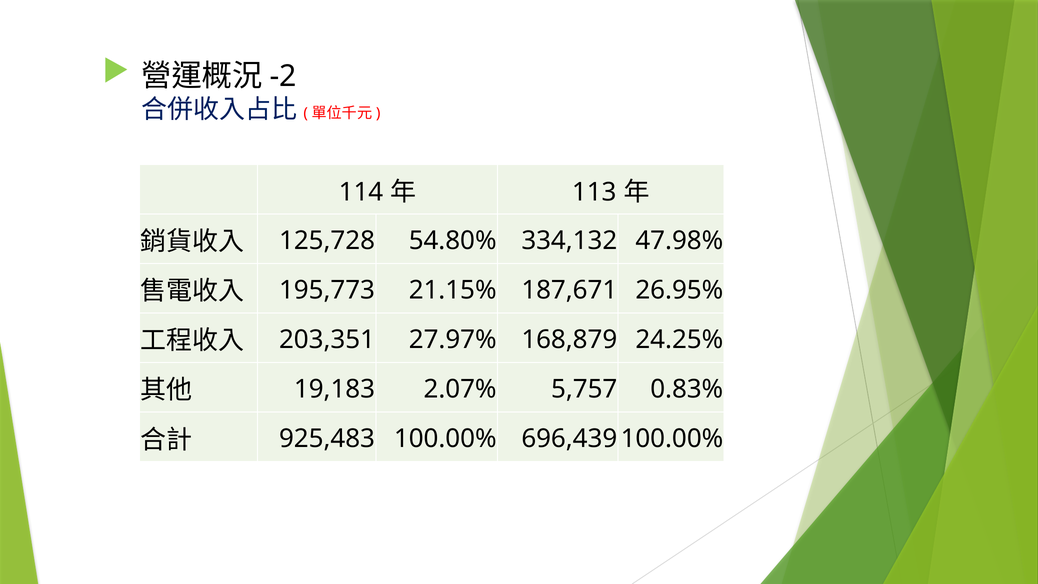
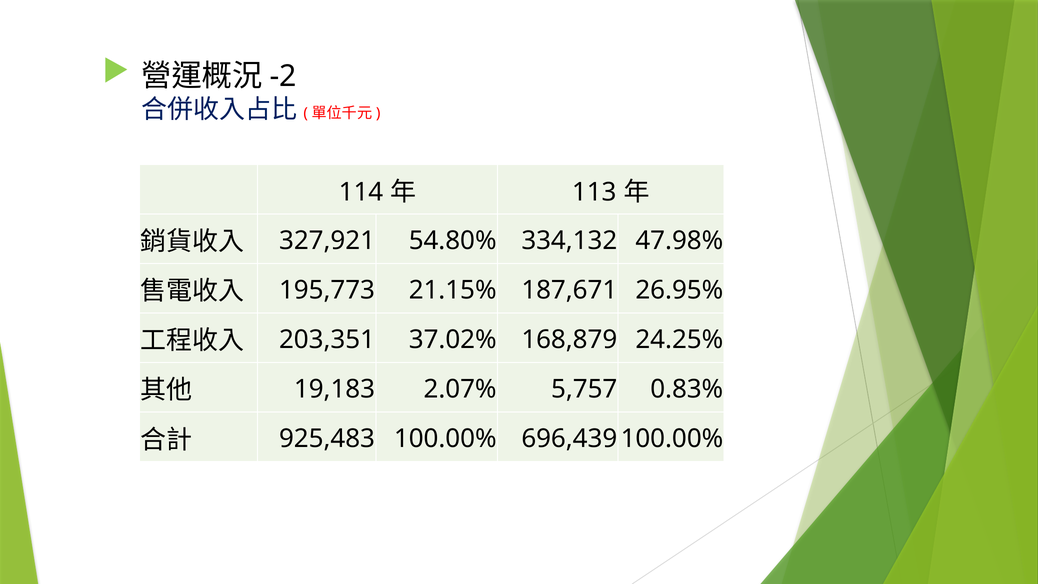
125,728: 125,728 -> 327,921 (327, 241)
27.97%: 27.97% -> 37.02% (453, 340)
